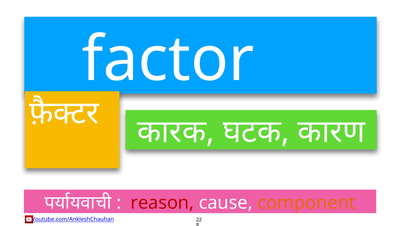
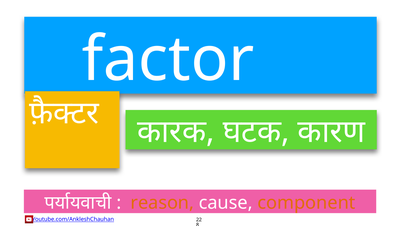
reason colour: red -> orange (162, 202)
